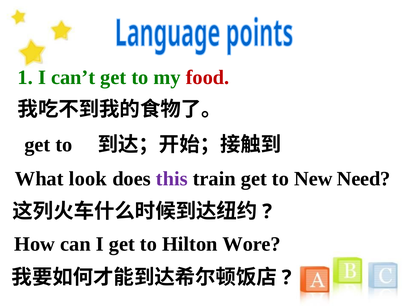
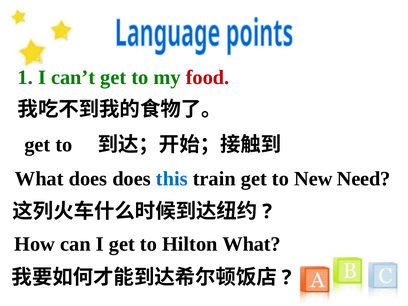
What look: look -> does (88, 179)
this colour: purple -> blue (172, 179)
Hilton Wore: Wore -> What (252, 244)
